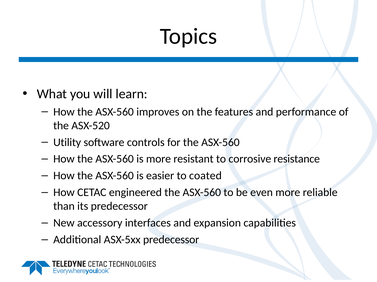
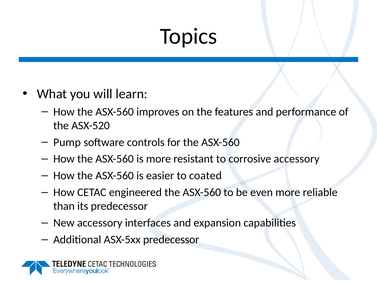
Utility: Utility -> Pump (67, 143)
corrosive resistance: resistance -> accessory (297, 159)
